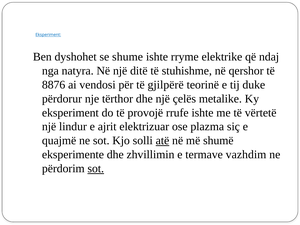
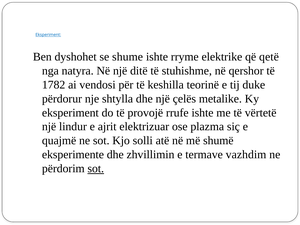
ndaj: ndaj -> qetë (269, 57)
8876: 8876 -> 1782 (54, 85)
gjilpërë: gjilpërë -> keshilla (166, 85)
tërthor: tërthor -> shtylla (118, 99)
atë underline: present -> none (162, 141)
